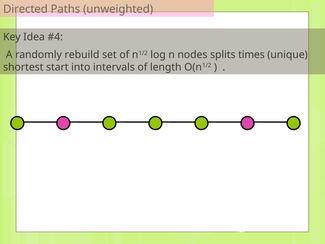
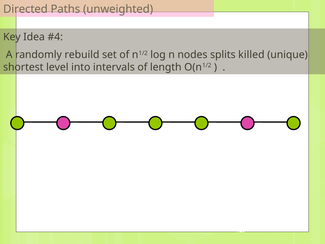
times: times -> killed (251, 55)
start: start -> level (57, 67)
